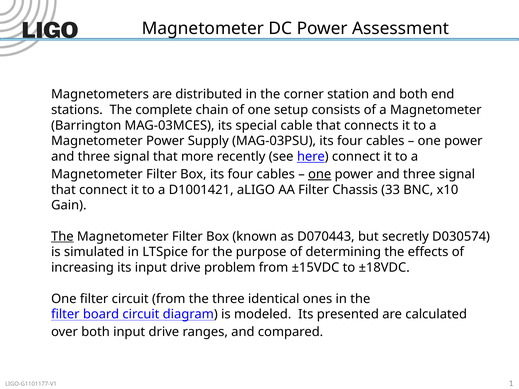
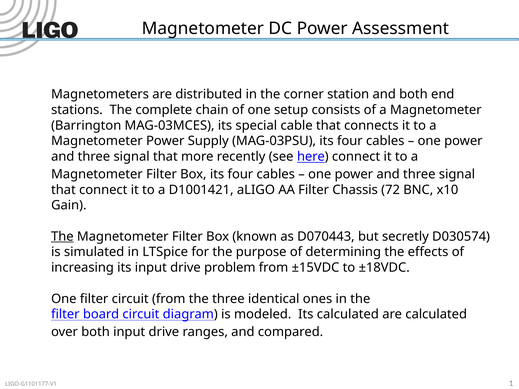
one underline: present -> none (320, 174)
33: 33 -> 72 (391, 190)
Its presented: presented -> calculated (348, 314)
